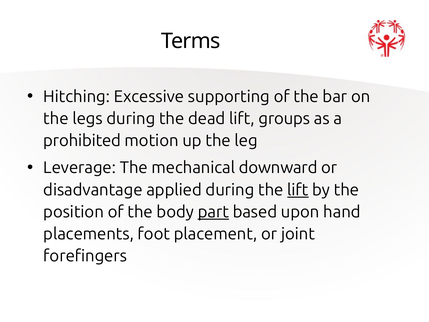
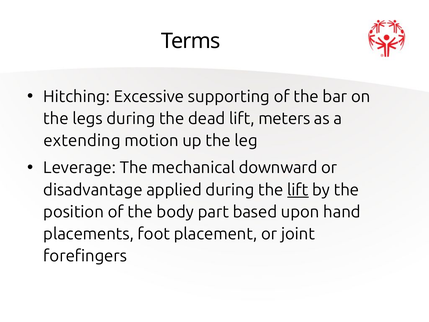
groups: groups -> meters (284, 119)
prohibited: prohibited -> extending (82, 141)
part underline: present -> none (213, 212)
